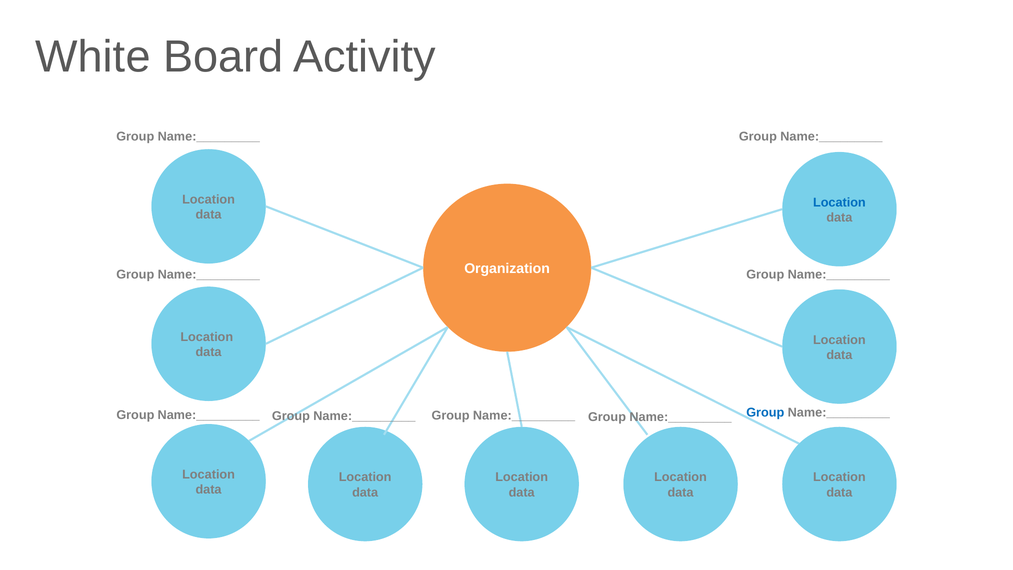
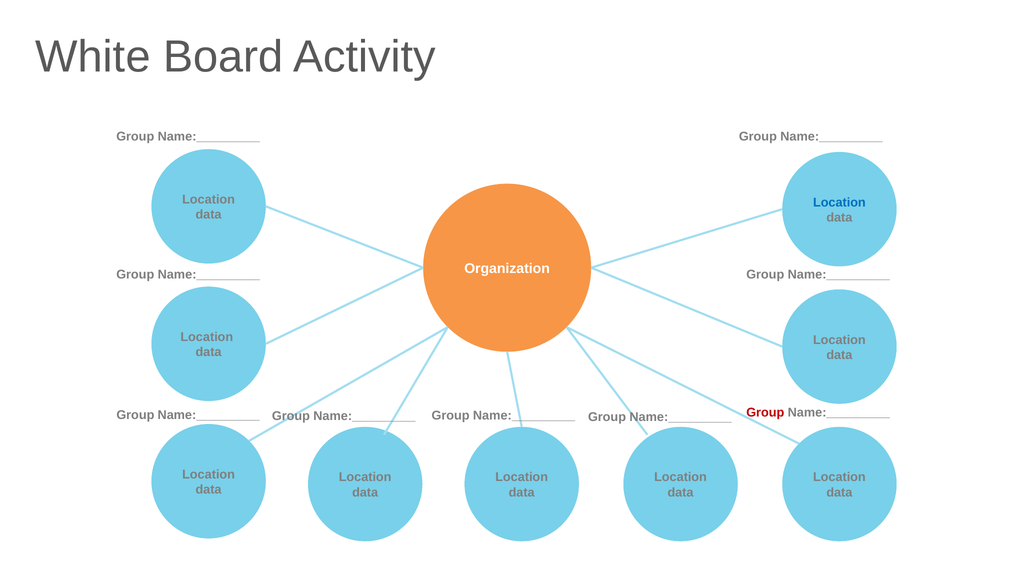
Group colour: blue -> red (765, 412)
